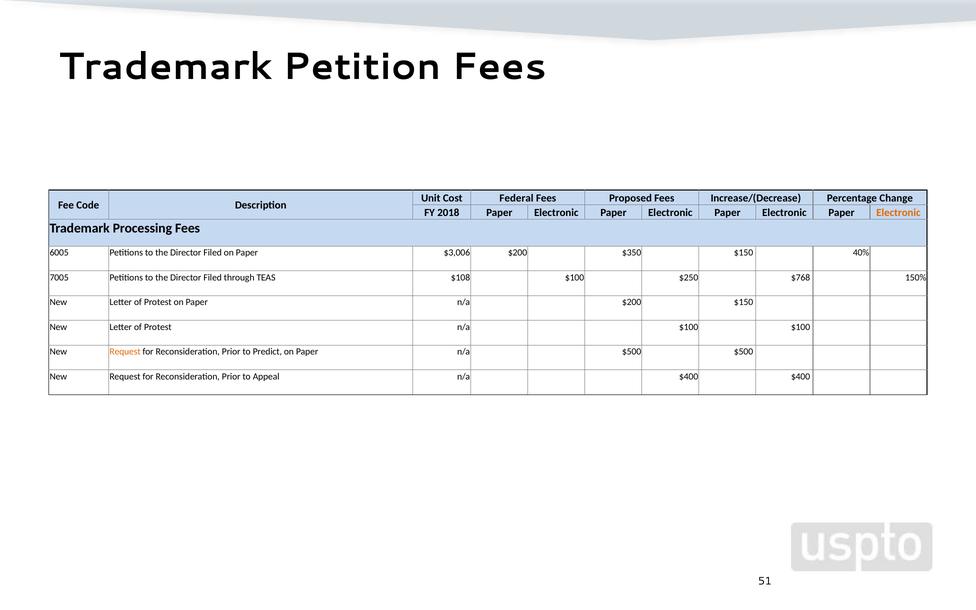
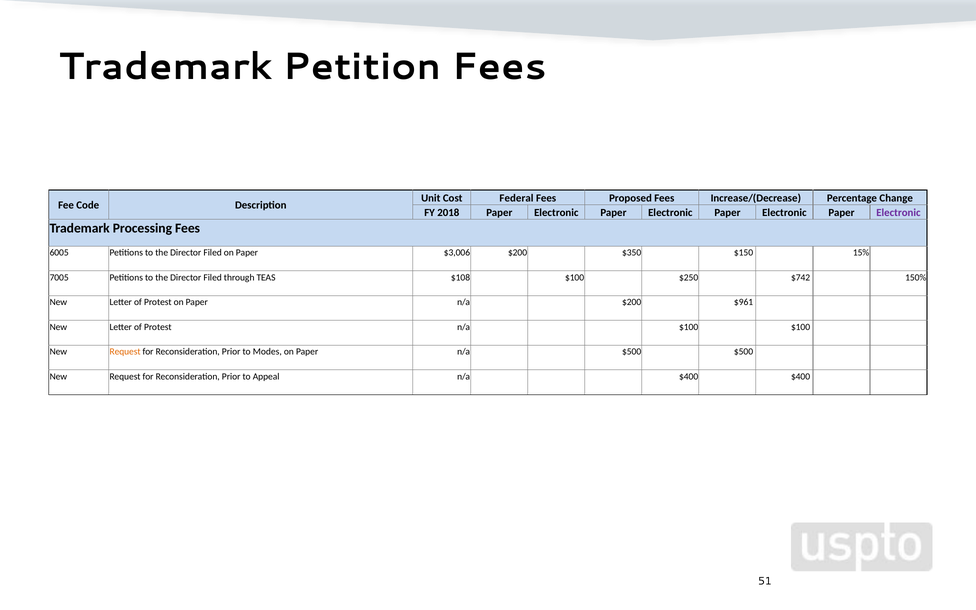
Electronic colour: orange -> purple (898, 213)
40%: 40% -> 15% (861, 253)
$768: $768 -> $742 (801, 278)
$200 $150: $150 -> $961 (744, 302)
Predict: Predict -> Modes (267, 352)
